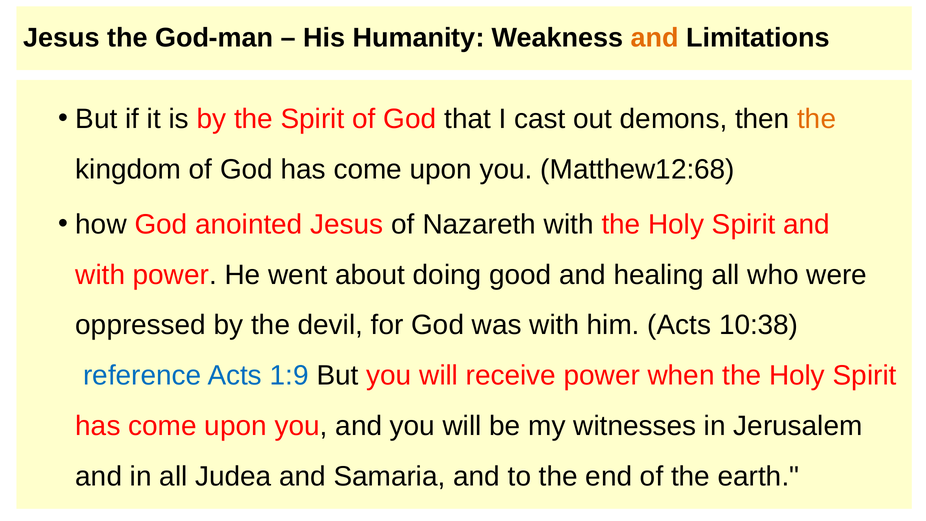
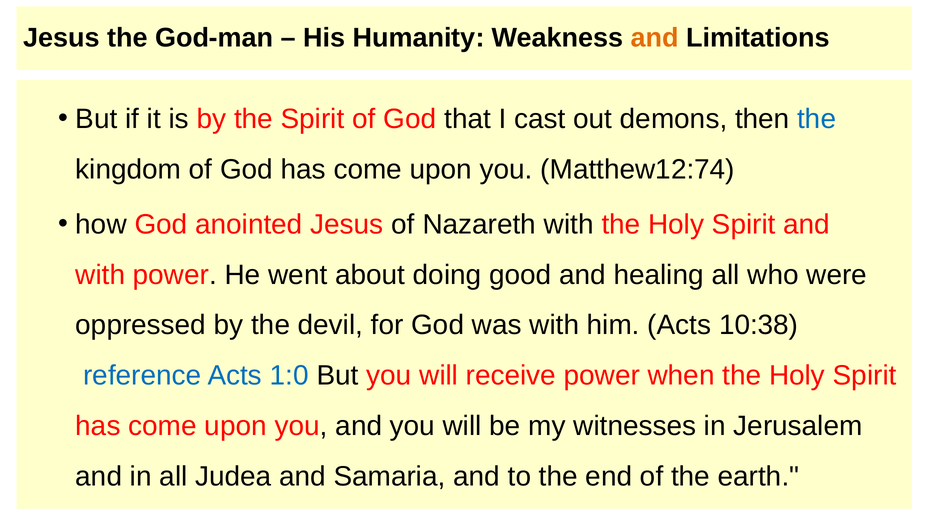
the colour: orange -> blue (817, 119)
Matthew12:68: Matthew12:68 -> Matthew12:74 (638, 169)
1:9: 1:9 -> 1:0 (289, 376)
